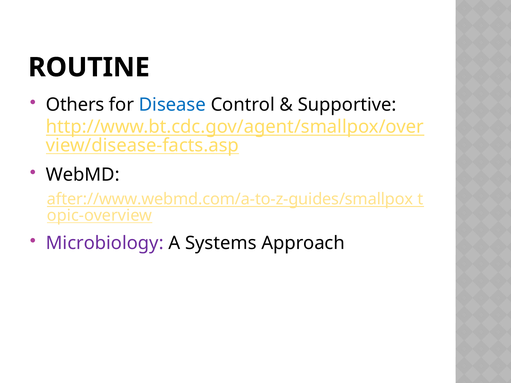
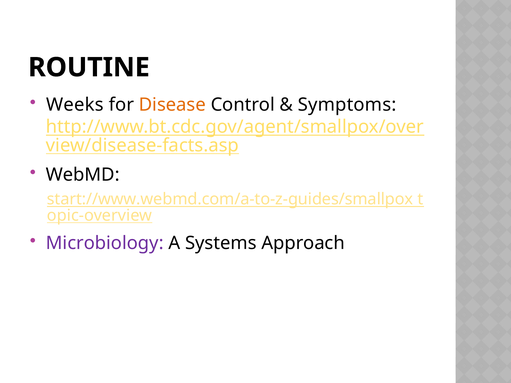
Others: Others -> Weeks (75, 105)
Disease colour: blue -> orange (172, 105)
Supportive: Supportive -> Symptoms (347, 105)
after://www.webmd.com/a-to-z-guides/smallpox: after://www.webmd.com/a-to-z-guides/smallpox -> start://www.webmd.com/a-to-z-guides/smallpox (230, 199)
